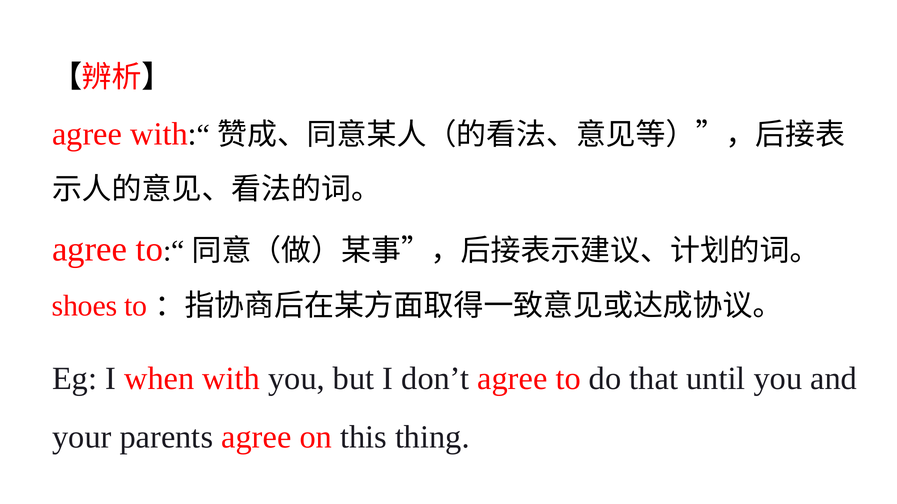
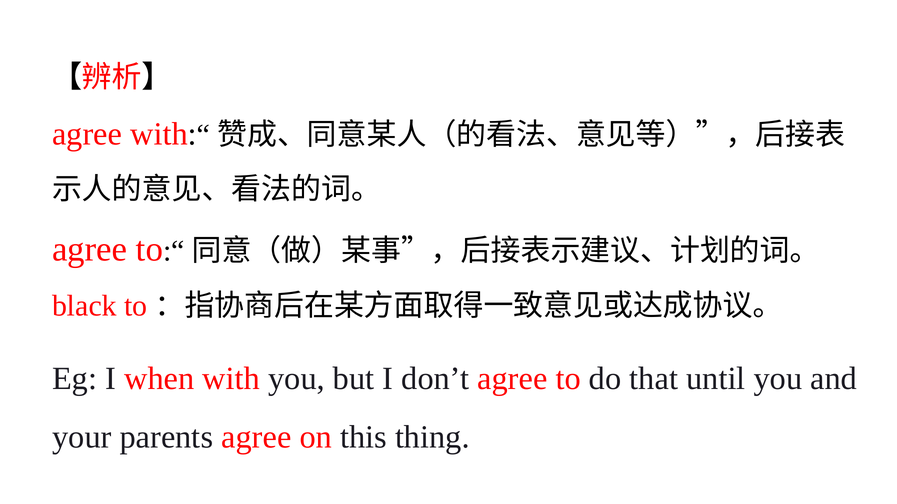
shoes: shoes -> black (84, 306)
